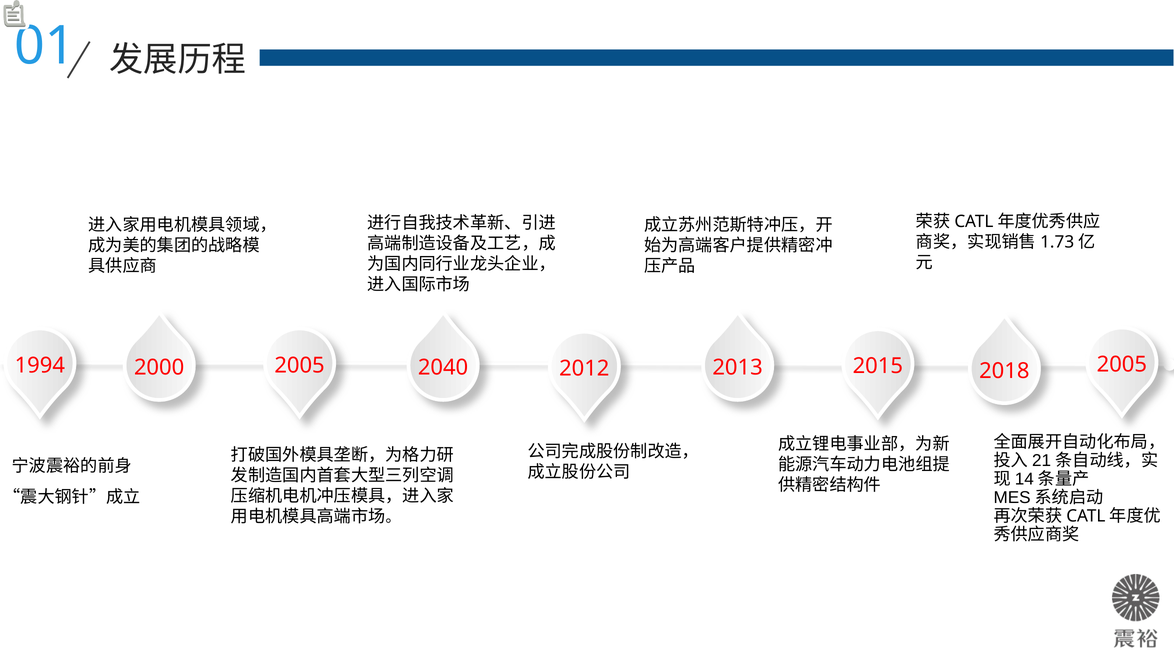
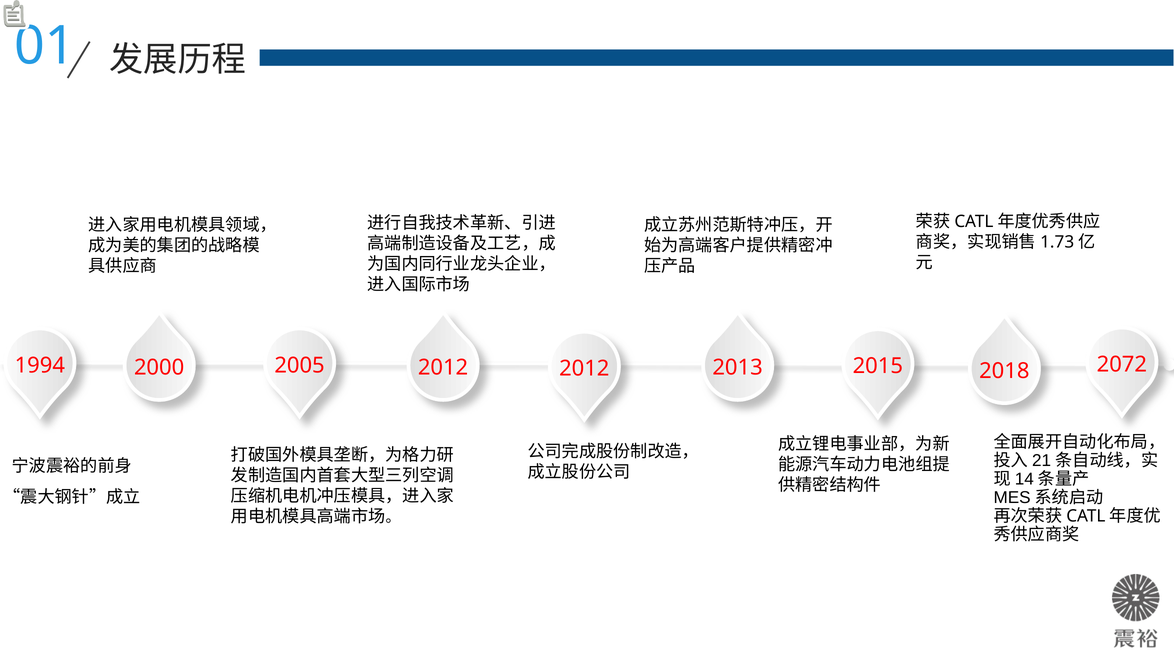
2005: 2005 -> 2072 (1122, 365)
2040: 2040 -> 2012 (443, 368)
